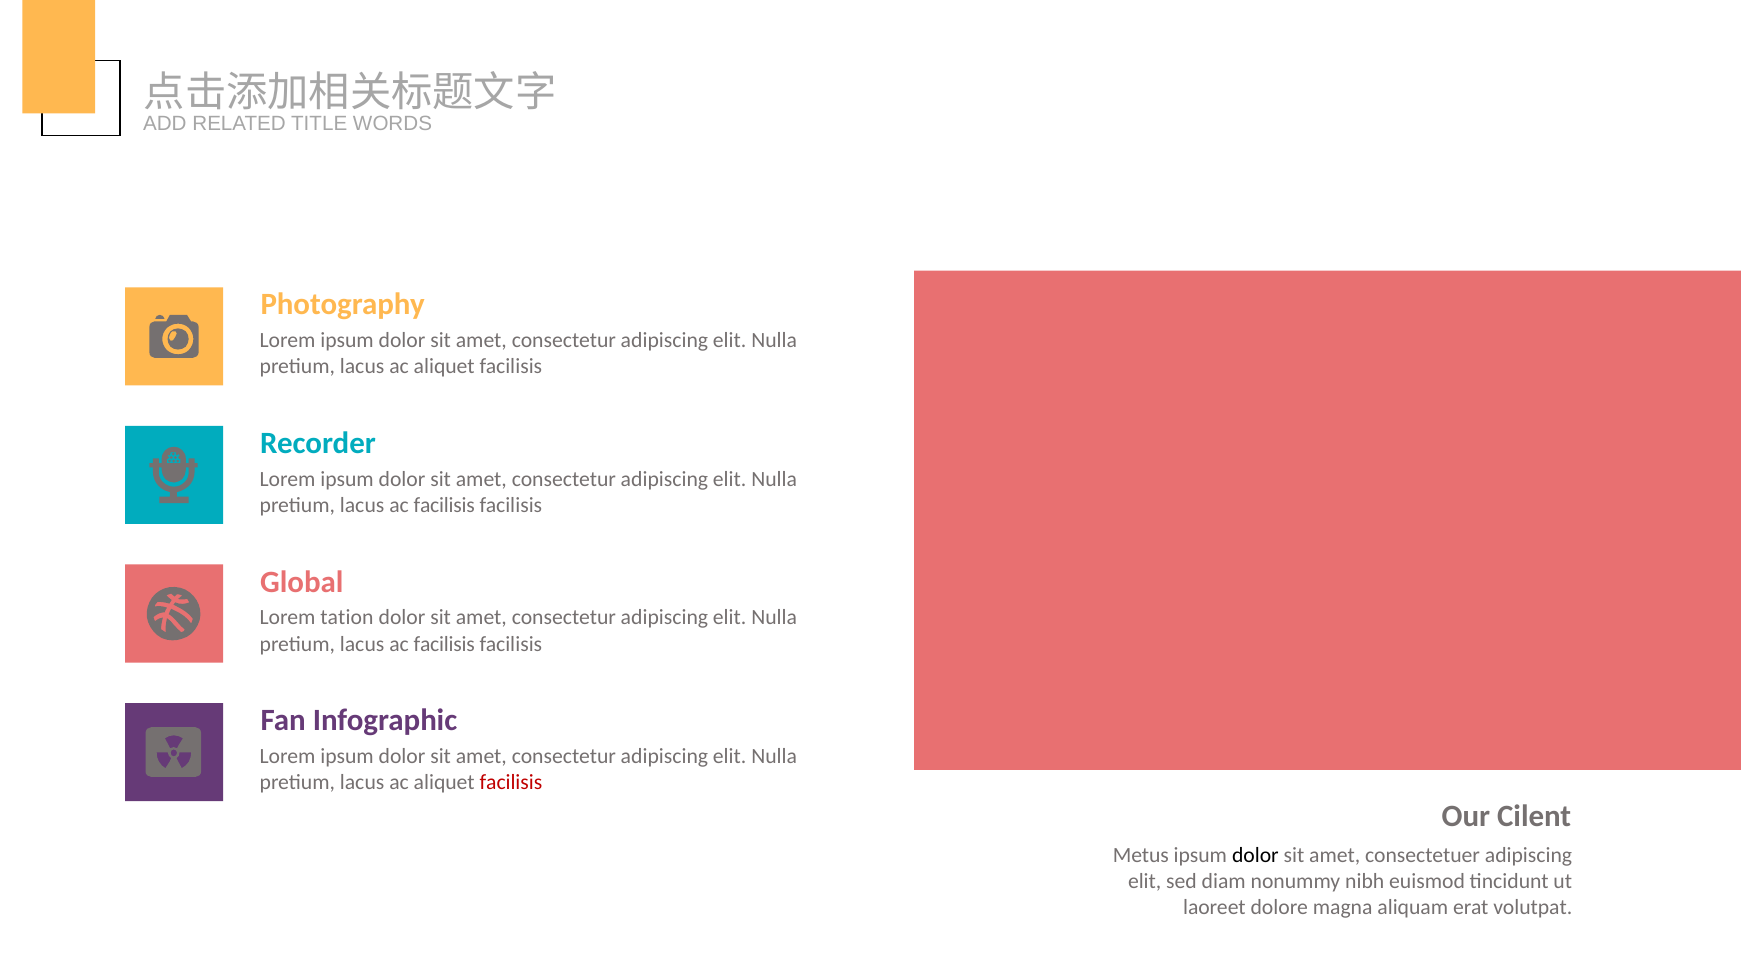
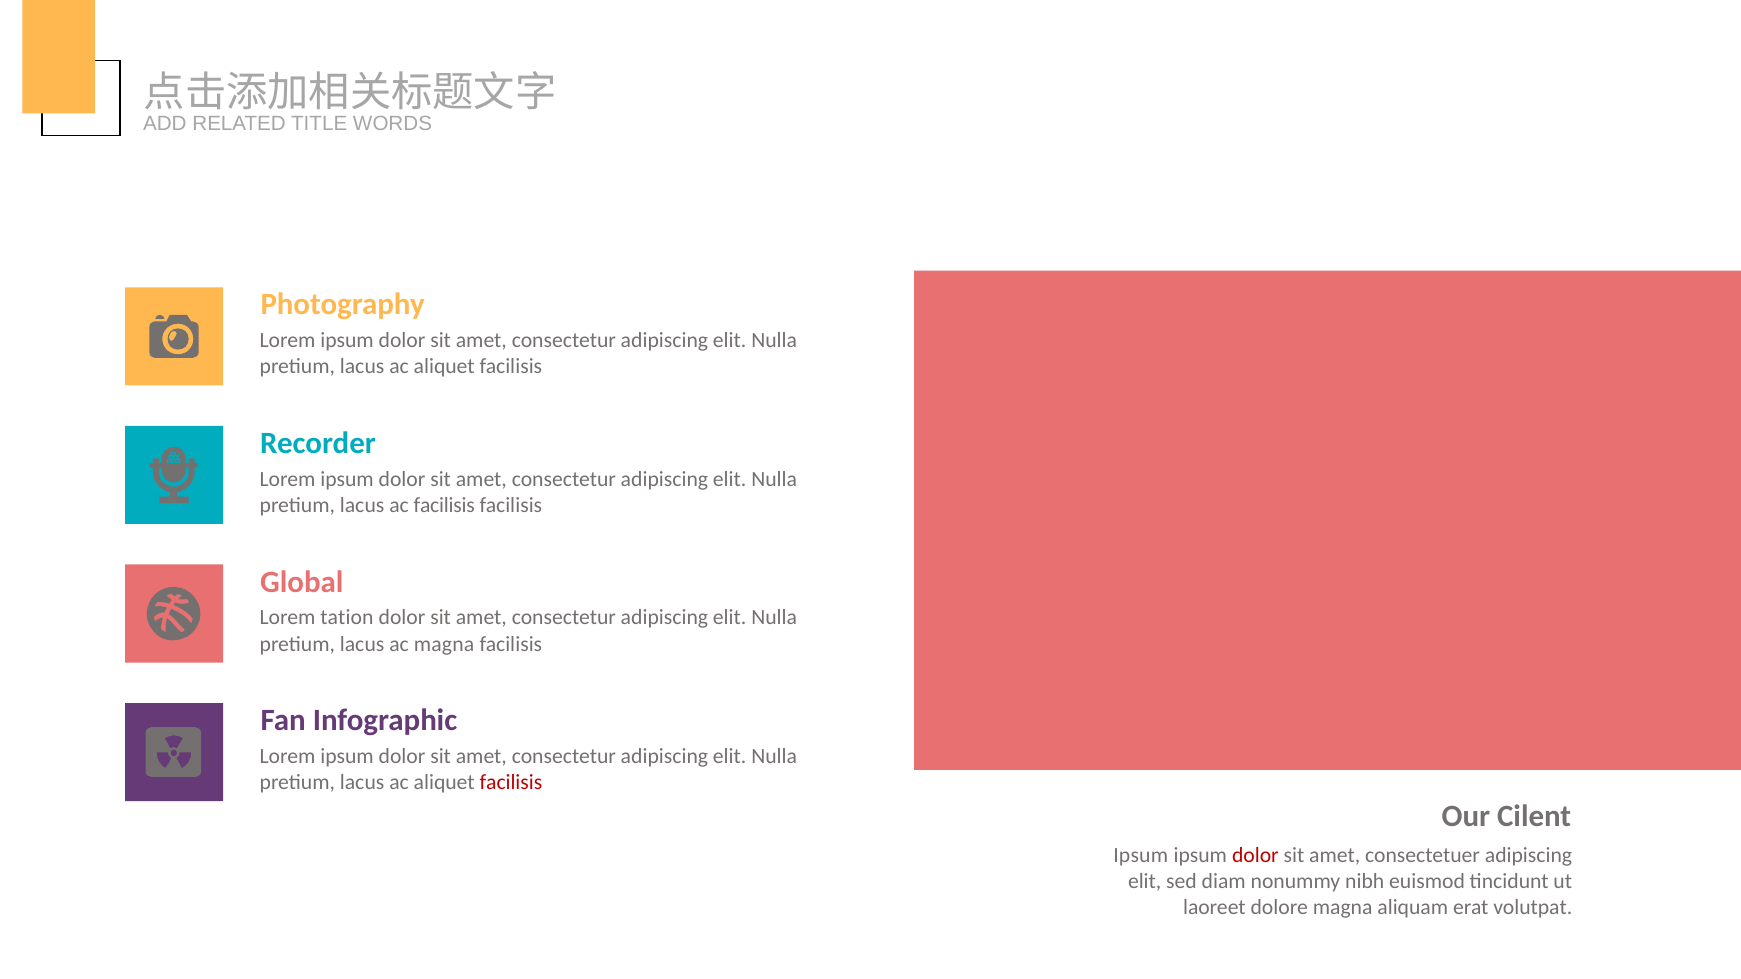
facilisis: facilisis -> magna (444, 644)
Metus: Metus -> Ipsum (1141, 856)
dolor colour: black -> red (1255, 856)
